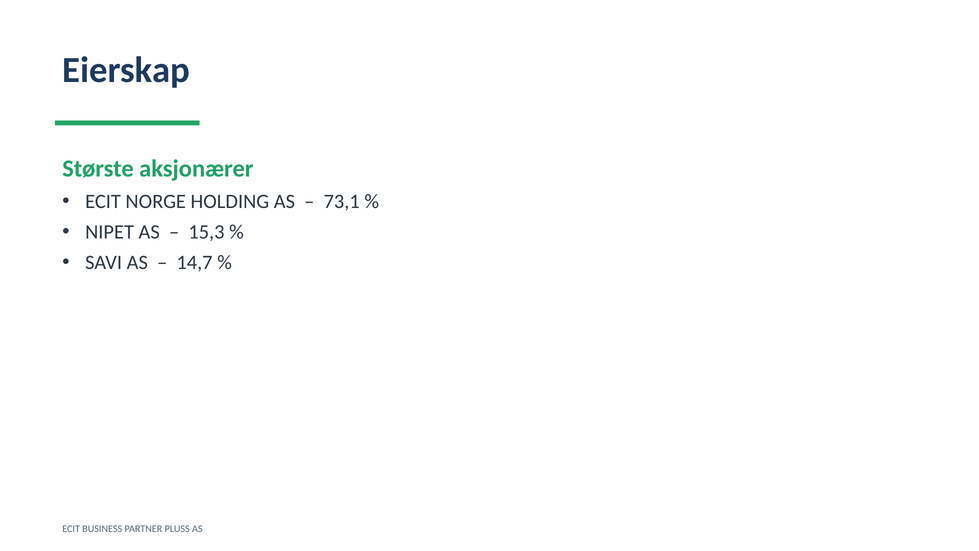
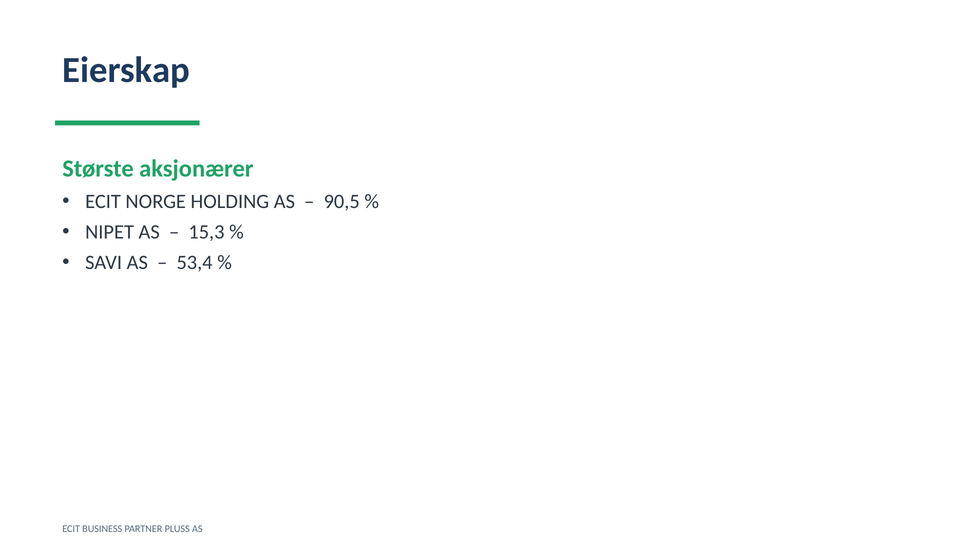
73,1: 73,1 -> 90,5 (342, 201)
14,7: 14,7 -> 53,4 (195, 263)
